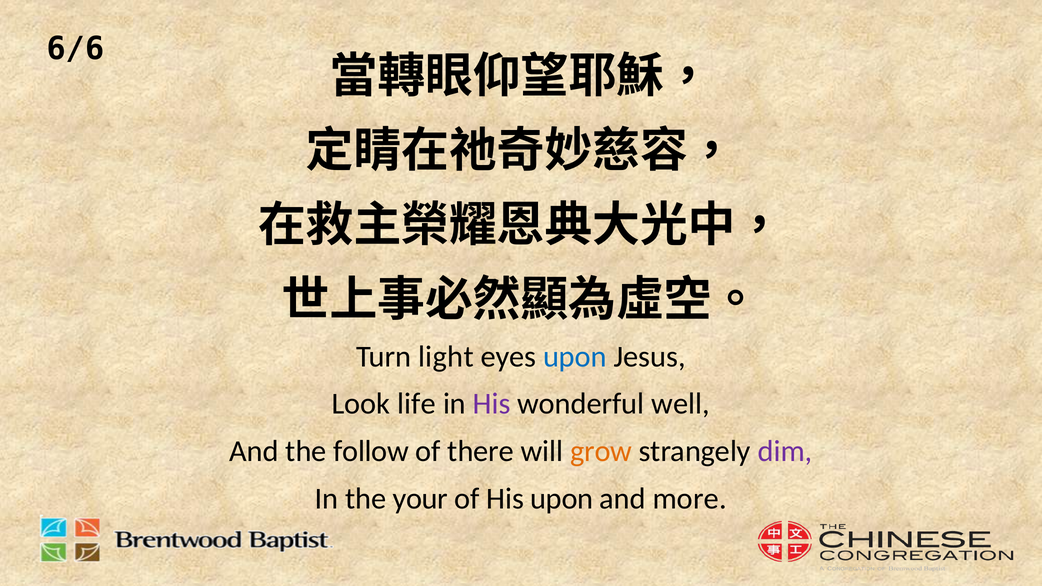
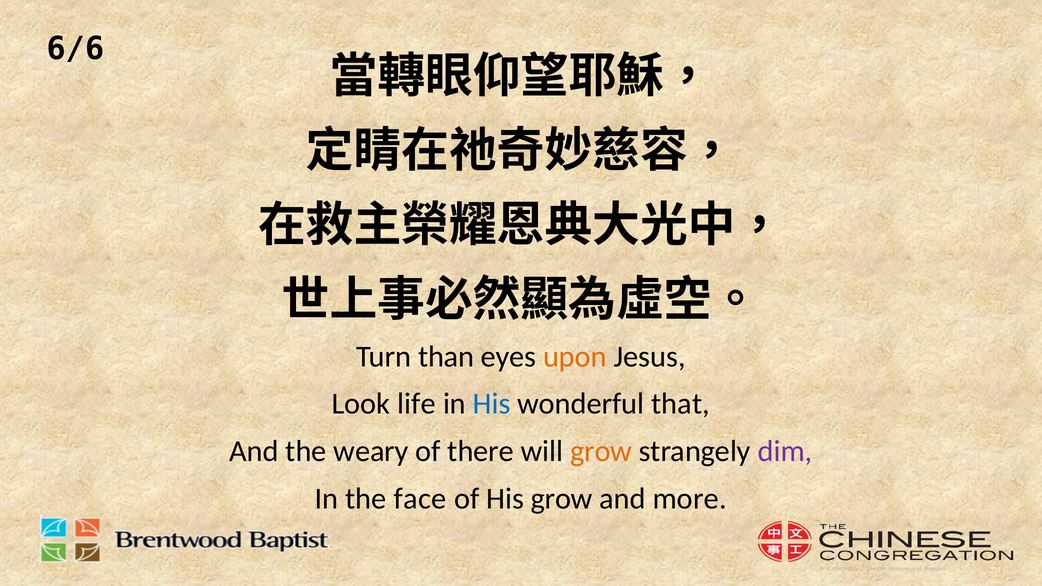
light: light -> than (446, 357)
upon colour: blue -> orange (575, 357)
His colour: purple -> blue (492, 404)
well: well -> that (681, 404)
follow: follow -> weary (371, 451)
your: your -> face (420, 499)
His upon: upon -> grow (562, 499)
